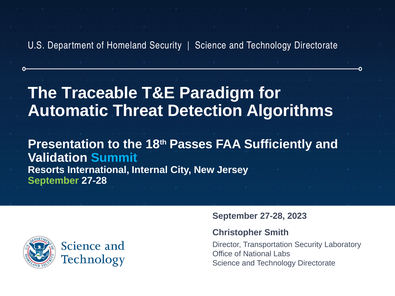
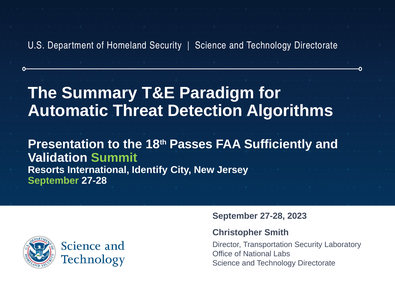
Traceable: Traceable -> Summary (99, 93)
Summit colour: light blue -> light green (114, 158)
Internal: Internal -> Identify (150, 170)
